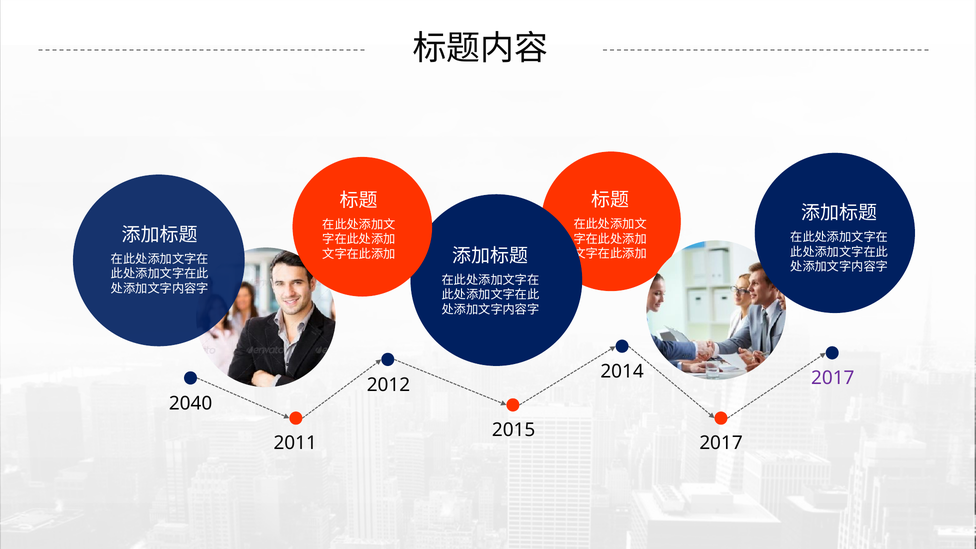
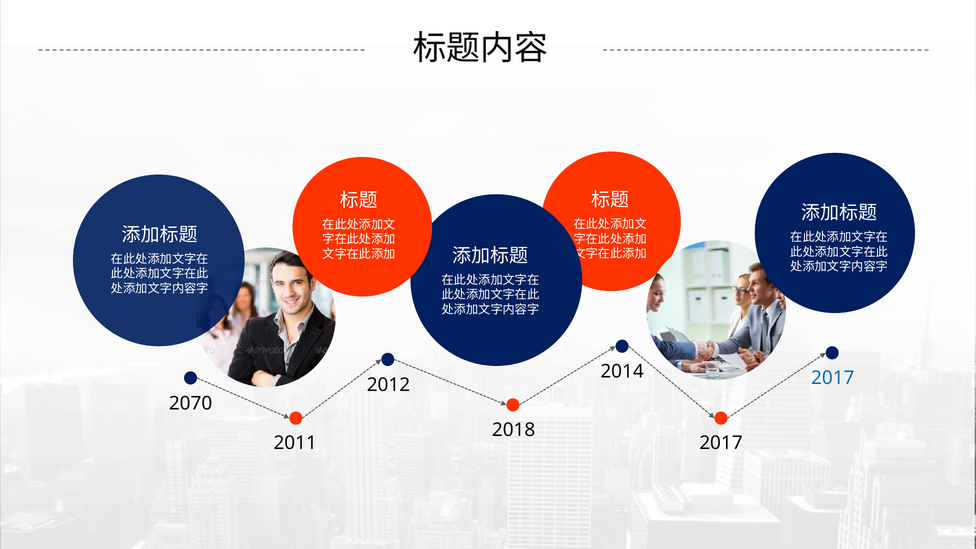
2017 colour: purple -> blue (833, 378)
2040: 2040 -> 2070 (191, 403)
2015: 2015 -> 2018 (514, 430)
